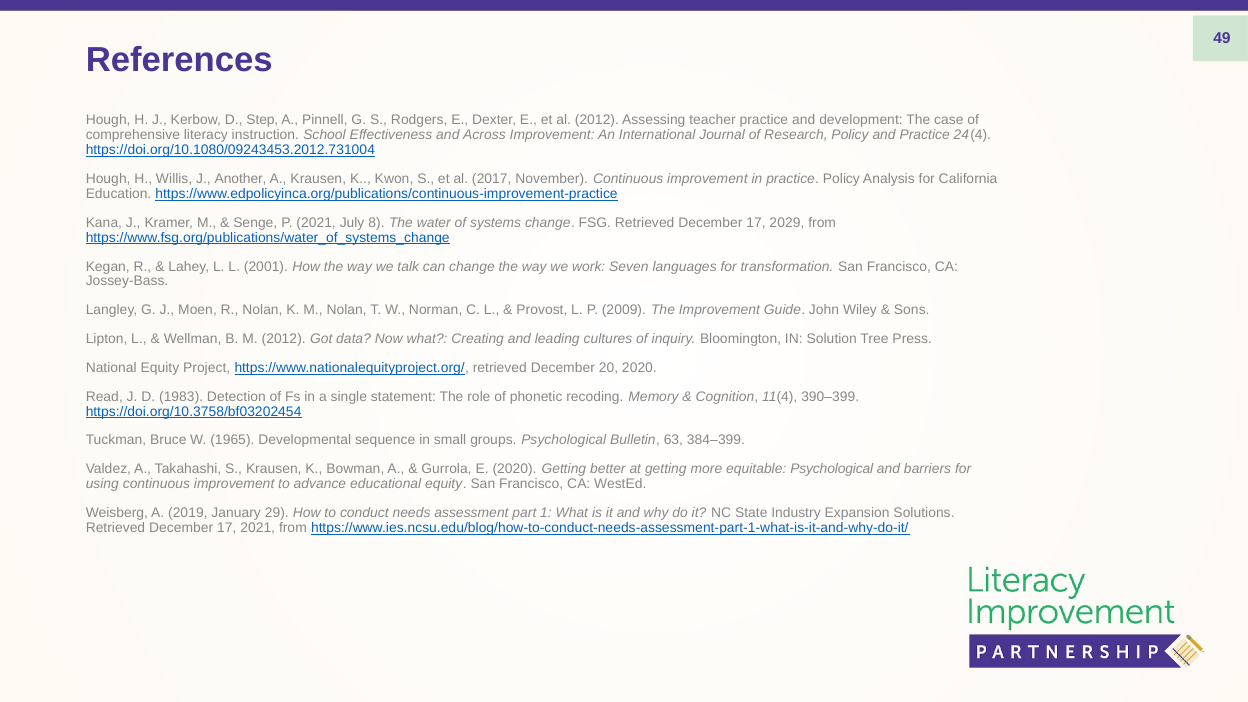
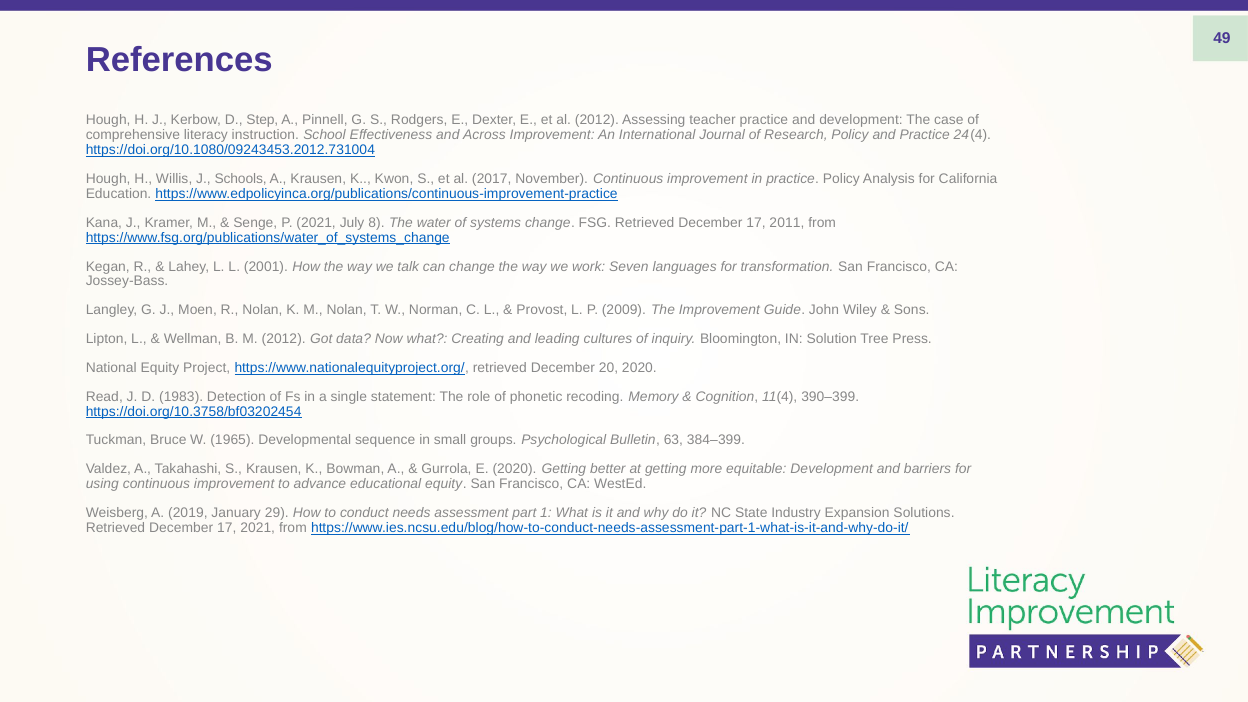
Another: Another -> Schools (241, 179)
2029: 2029 -> 2011 (787, 223)
equitable Psychological: Psychological -> Development (832, 469)
